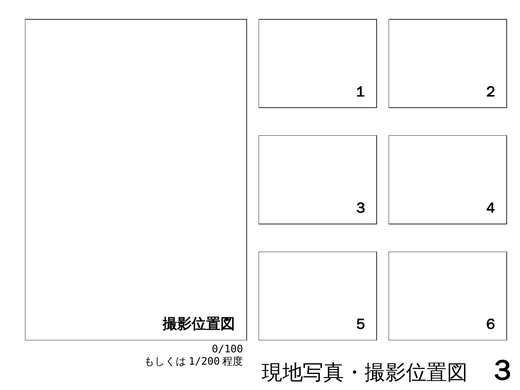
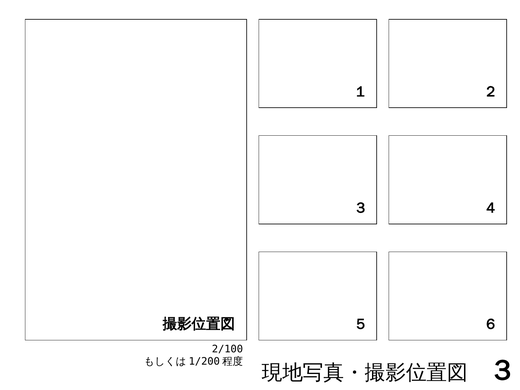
0/100: 0/100 -> 2/100 (227, 349)
